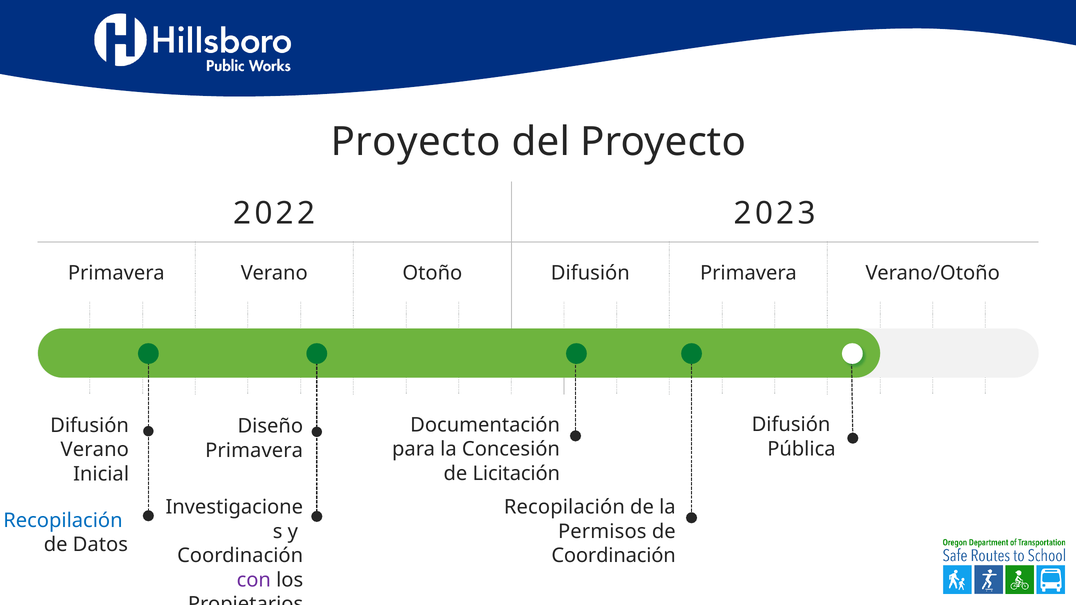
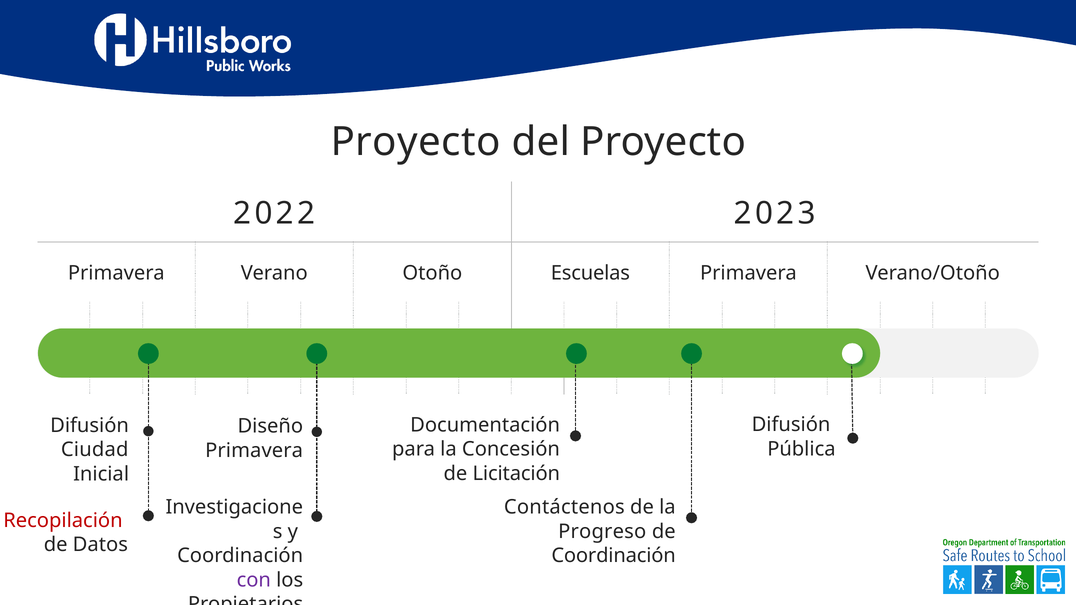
Otoño Difusión: Difusión -> Escuelas (590, 273)
Verano: Verano -> Ciudad (95, 450)
Recopilación: Recopilación -> Contáctenos (564, 508)
Recopilación colour: blue -> red (63, 521)
Permisos: Permisos -> Progreso (602, 532)
